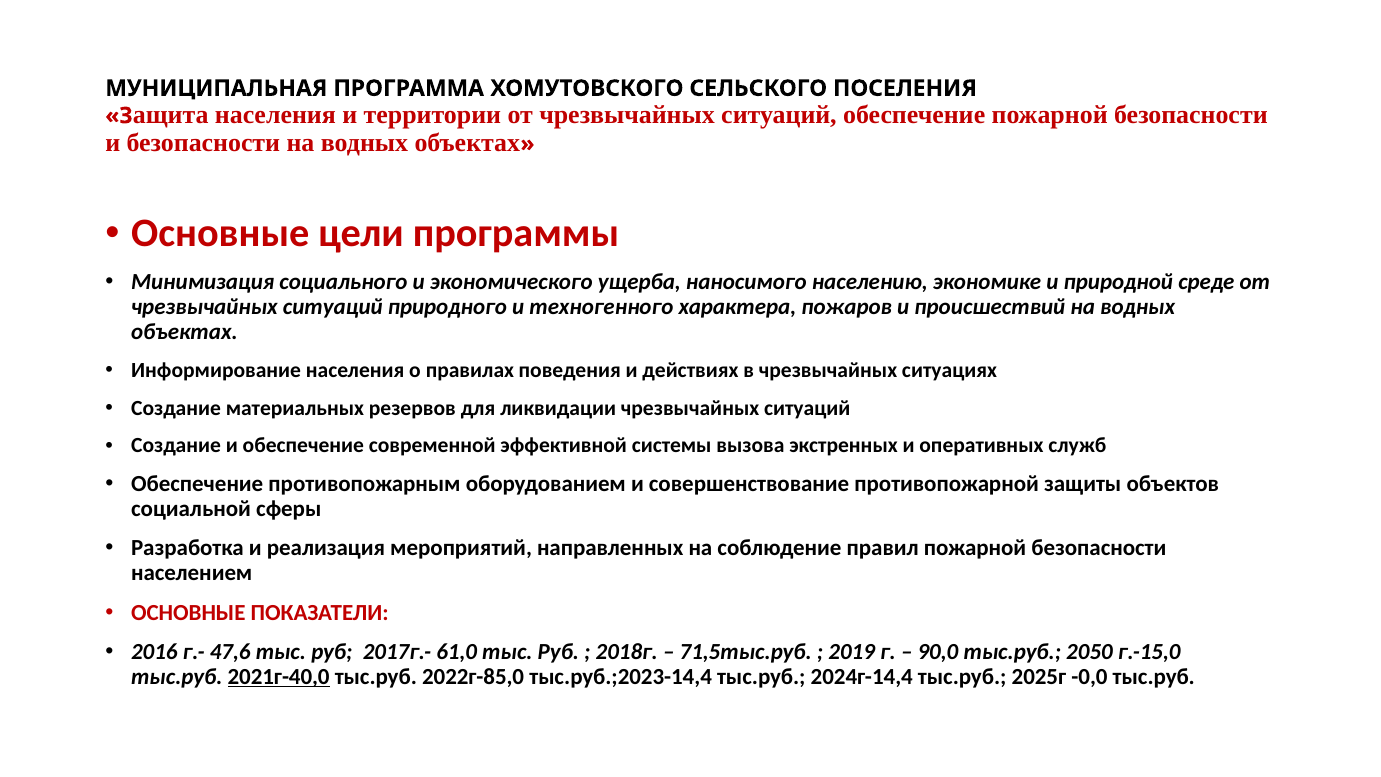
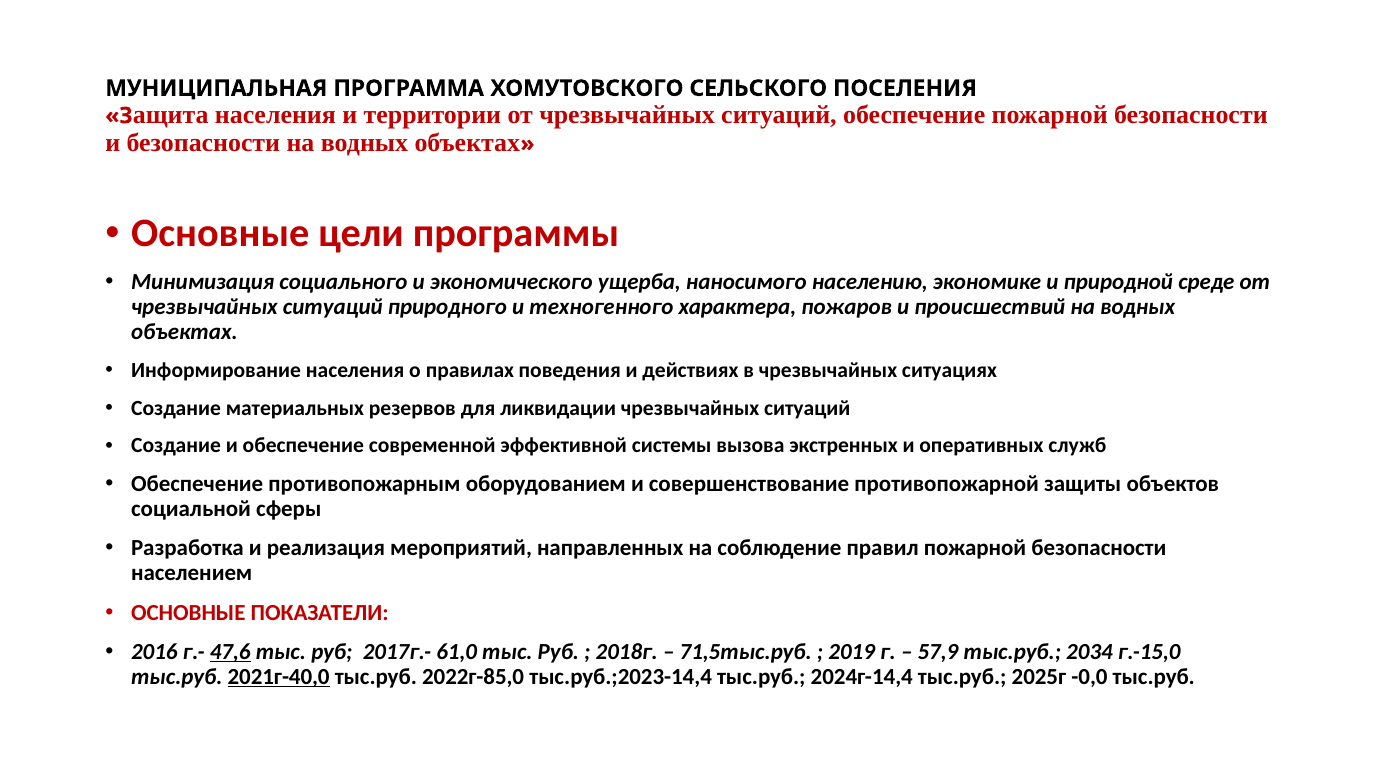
47,6 underline: none -> present (230, 652)
90,0: 90,0 -> 57,9 (938, 652)
2050: 2050 -> 2034 (1090, 652)
